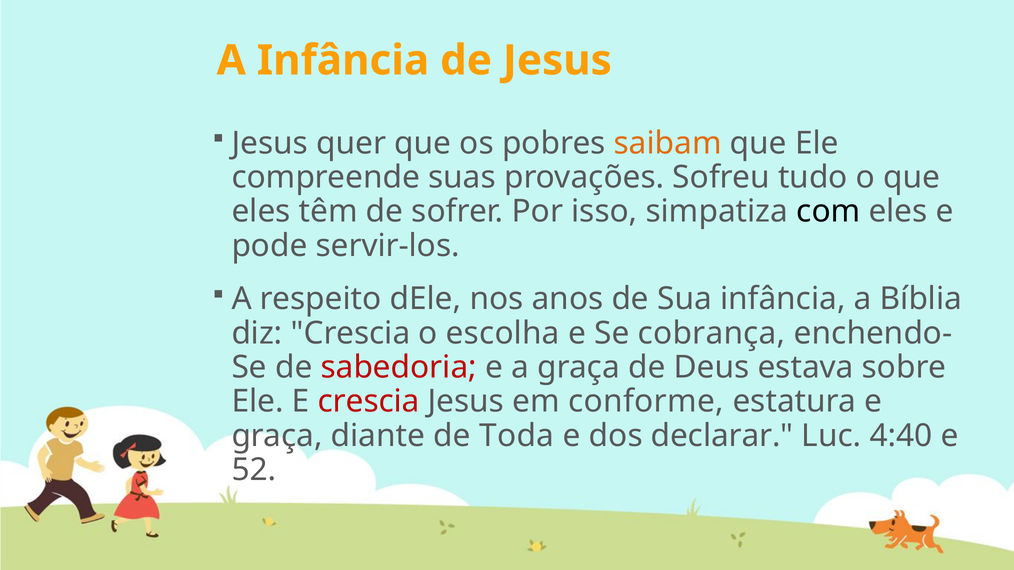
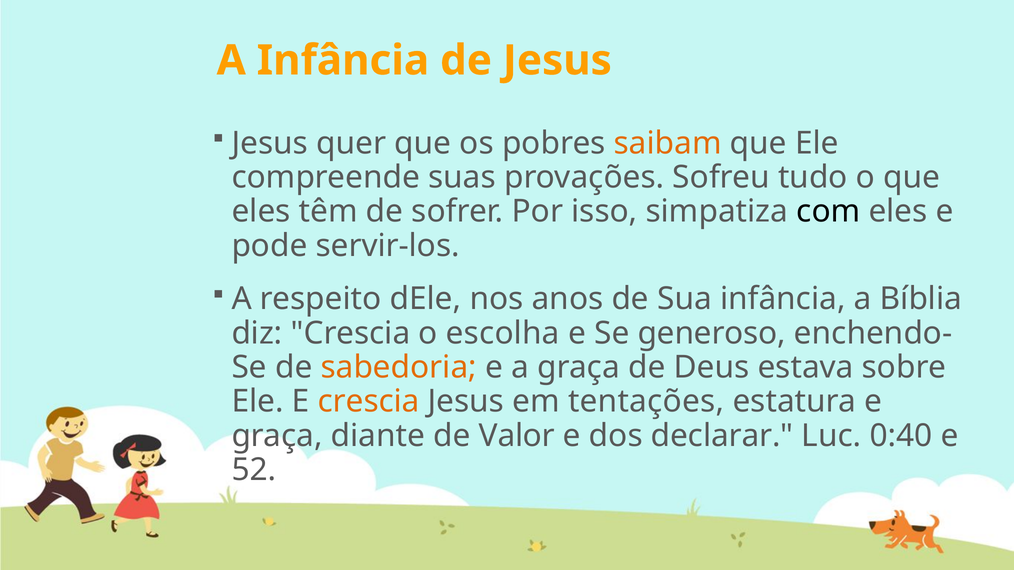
cobrança: cobrança -> generoso (712, 333)
sabedoria colour: red -> orange (399, 368)
crescia colour: red -> orange (369, 402)
conforme: conforme -> tentações (646, 402)
Toda: Toda -> Valor (517, 436)
4:40: 4:40 -> 0:40 (901, 436)
